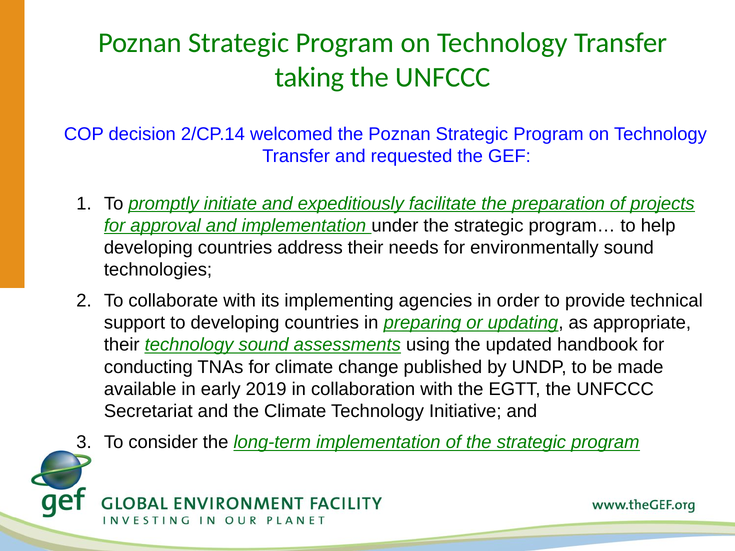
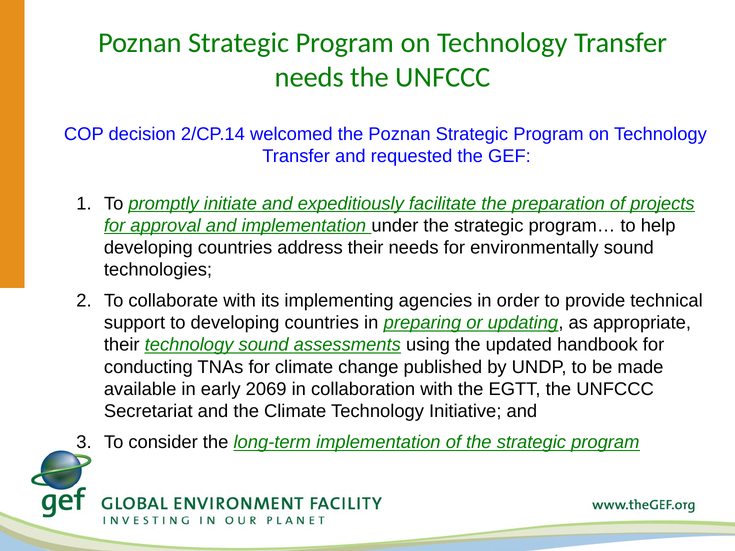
taking: taking -> needs (309, 77)
2019: 2019 -> 2069 (266, 389)
